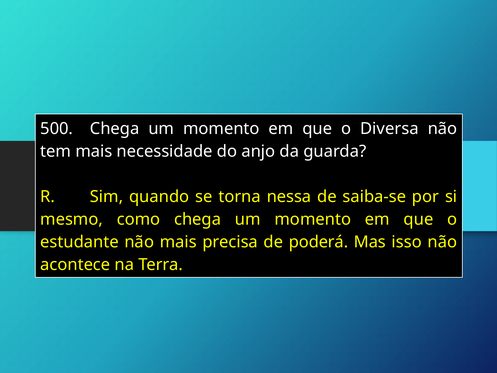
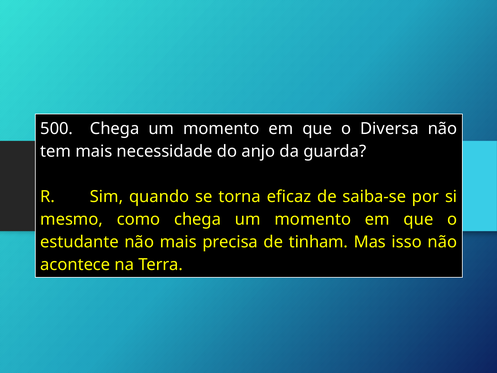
nessa: nessa -> eficaz (289, 197)
poderá: poderá -> tinham (319, 242)
